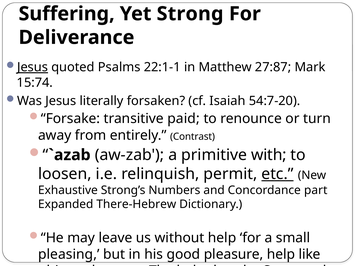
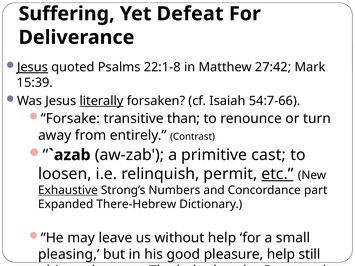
Strong: Strong -> Defeat (190, 14)
22:1-1: 22:1-1 -> 22:1-8 (162, 67)
27:87: 27:87 -> 27:42 (273, 67)
15:74: 15:74 -> 15:39 (35, 83)
literally underline: none -> present (102, 101)
54:7-20: 54:7-20 -> 54:7-66 (275, 101)
paid: paid -> than (184, 119)
with: with -> cast (269, 155)
Exhaustive underline: none -> present (68, 190)
like: like -> still (310, 255)
